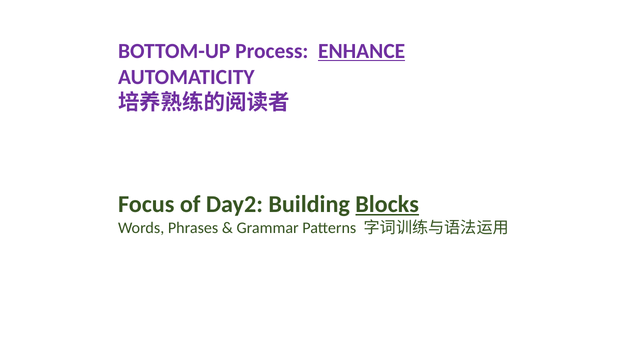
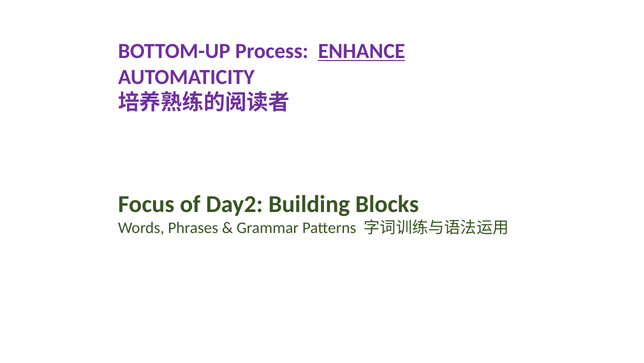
Blocks underline: present -> none (387, 204)
